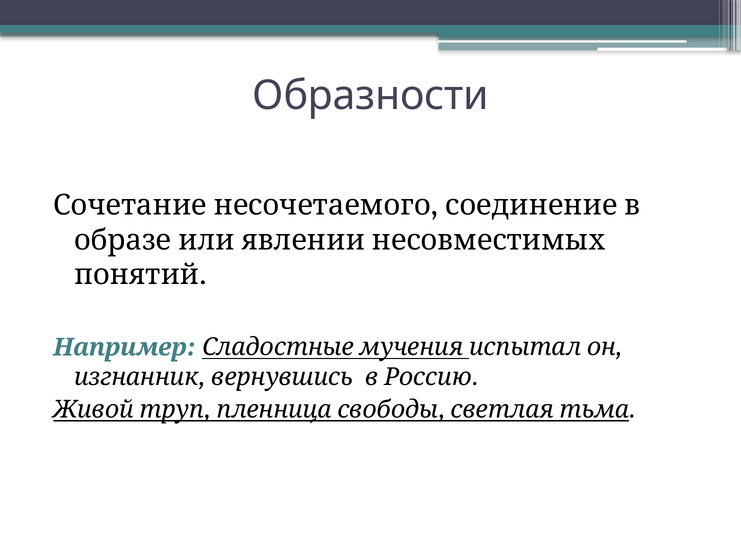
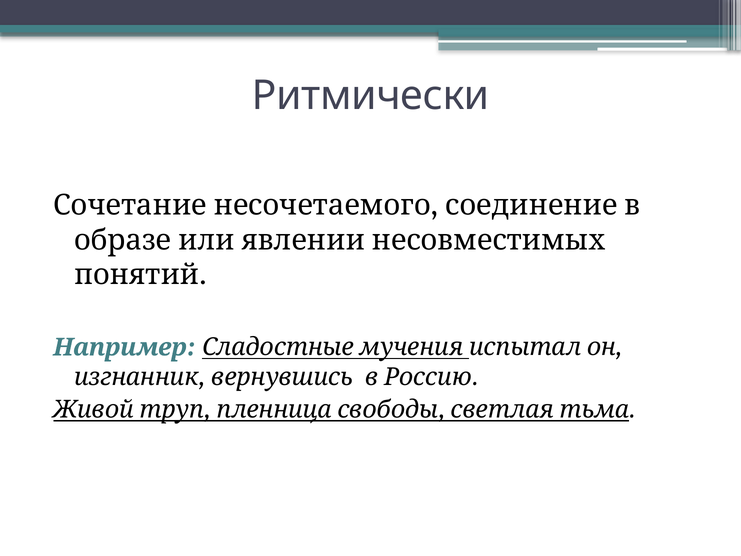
Образности: Образности -> Ритмически (371, 95)
